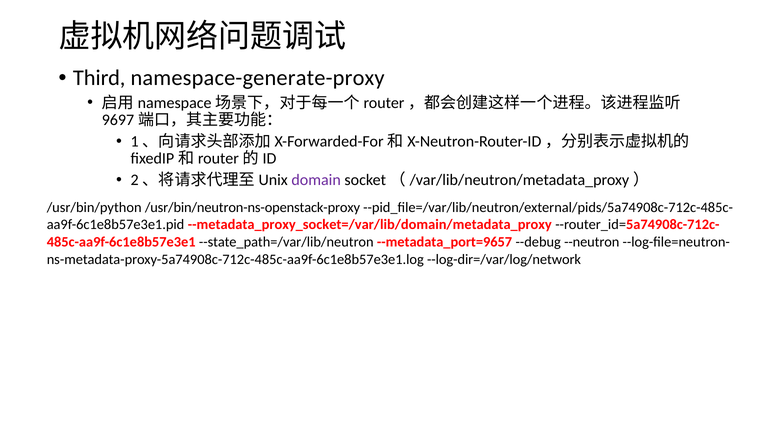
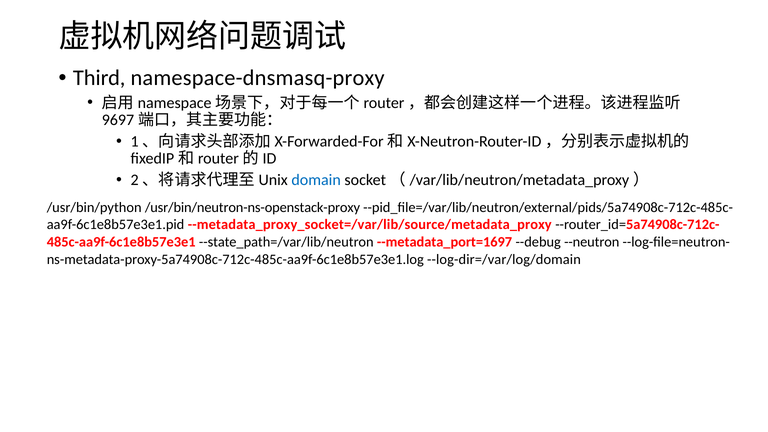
namespace-generate-proxy: namespace-generate-proxy -> namespace-dnsmasq-proxy (258, 78)
domain colour: purple -> blue (316, 180)
--metadata_proxy_socket=/var/lib/domain/metadata_proxy: --metadata_proxy_socket=/var/lib/domain/metadata_proxy -> --metadata_proxy_socket=/var/lib/source/metadata_proxy (370, 225)
--metadata_port=9657: --metadata_port=9657 -> --metadata_port=1697 (445, 242)
--log-dir=/var/log/network: --log-dir=/var/log/network -> --log-dir=/var/log/domain (504, 259)
